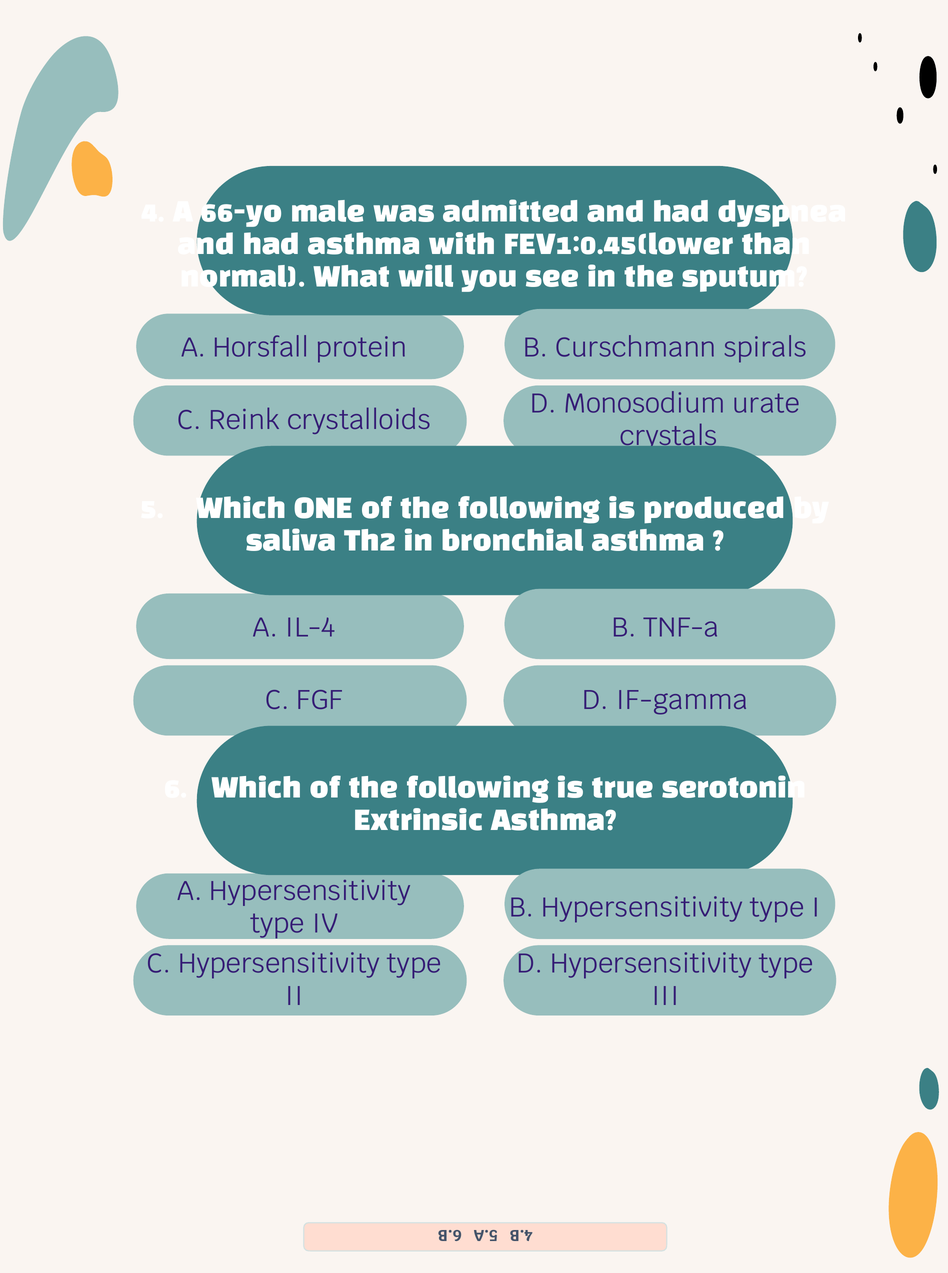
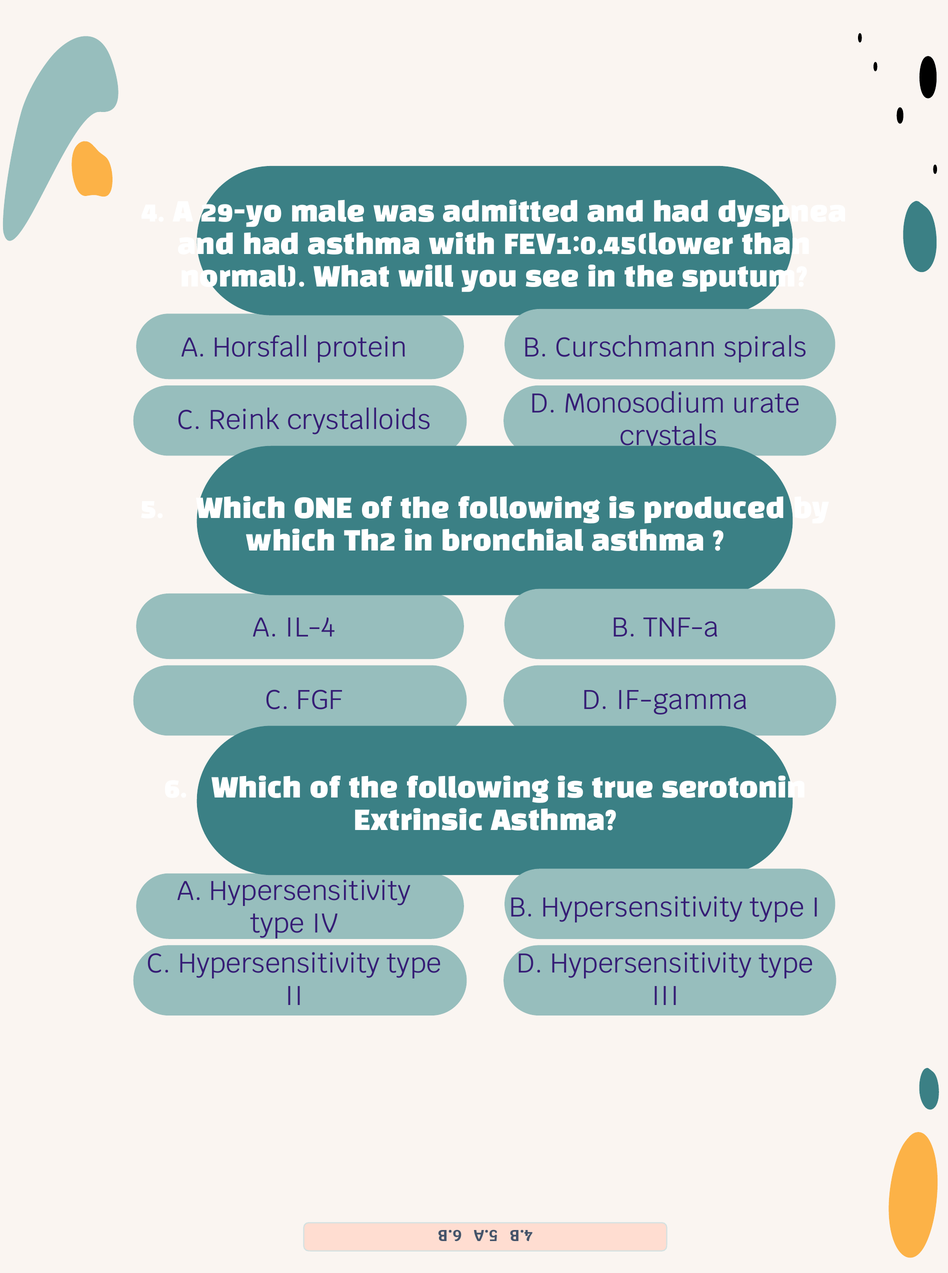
66-yo: 66-yo -> 29-yo (242, 213)
saliva: saliva -> which (291, 542)
